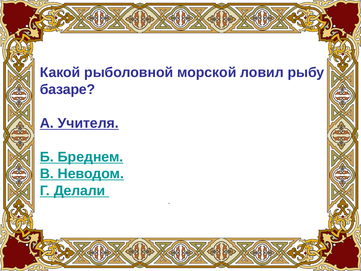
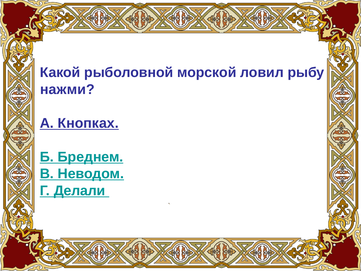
базаре: базаре -> нажми (67, 89)
Учителя: Учителя -> Кнопках (88, 123)
